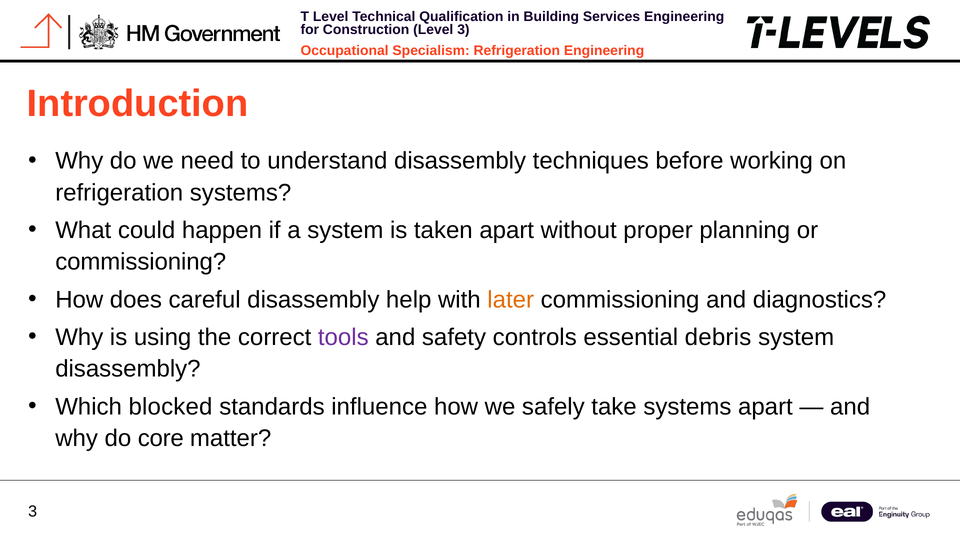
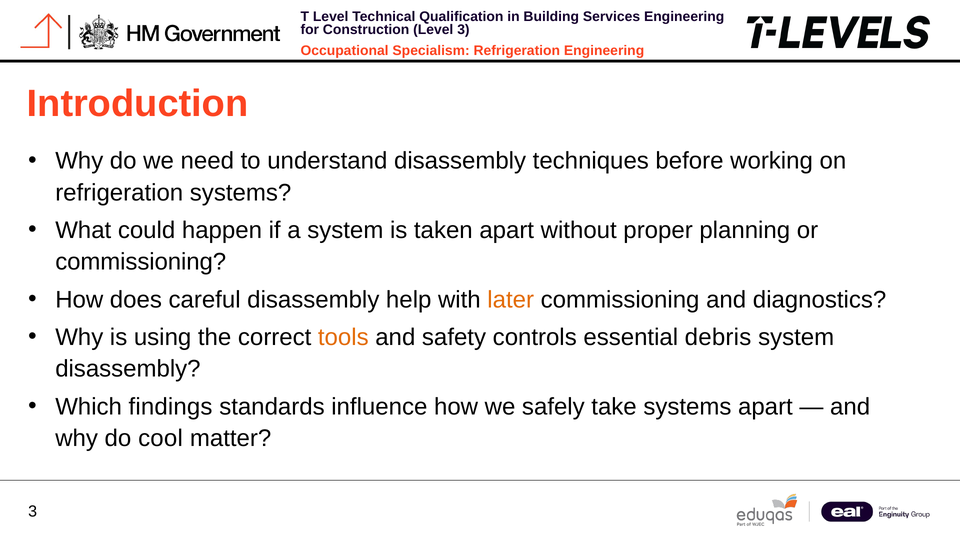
tools colour: purple -> orange (343, 337)
blocked: blocked -> findings (171, 407)
core: core -> cool (161, 439)
